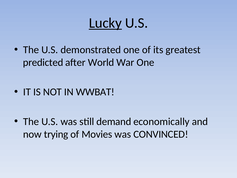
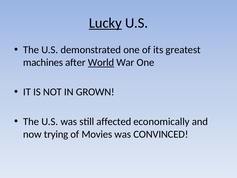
predicted: predicted -> machines (43, 62)
World underline: none -> present (101, 62)
WWBAT: WWBAT -> GROWN (95, 92)
demand: demand -> affected (114, 121)
